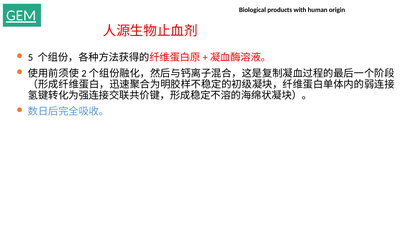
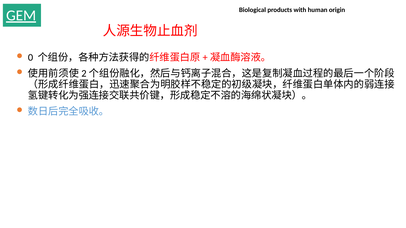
5: 5 -> 0 (31, 58)
